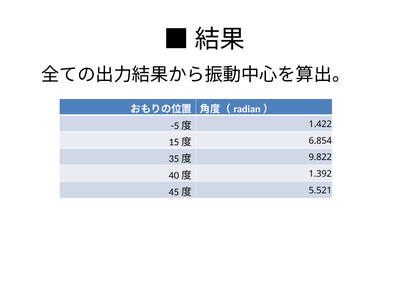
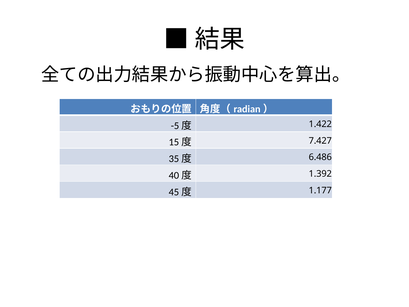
6.854: 6.854 -> 7.427 (320, 141)
9.822: 9.822 -> 6.486 (320, 157)
5.521: 5.521 -> 1.177 (320, 190)
